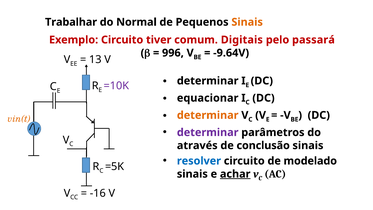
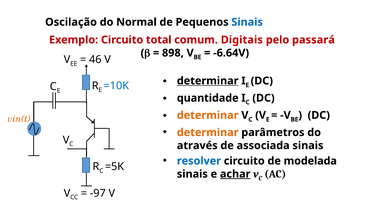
Trabalhar: Trabalhar -> Oscilação (71, 22)
Sinais colour: orange -> blue (247, 22)
tiver: tiver -> total (159, 40)
996: 996 -> 898 (173, 53)
-9.64V: -9.64V -> -6.64V (231, 53)
13: 13 -> 46 (95, 59)
determinar underline: none -> present (208, 81)
=10K colour: purple -> blue (116, 86)
equacionar: equacionar -> quantidade (208, 98)
determinar colour: purple -> orange (208, 132)
conclusão: conclusão -> associada (263, 145)
modelado: modelado -> modelada (310, 161)
-16: -16 -> -97 (98, 193)
